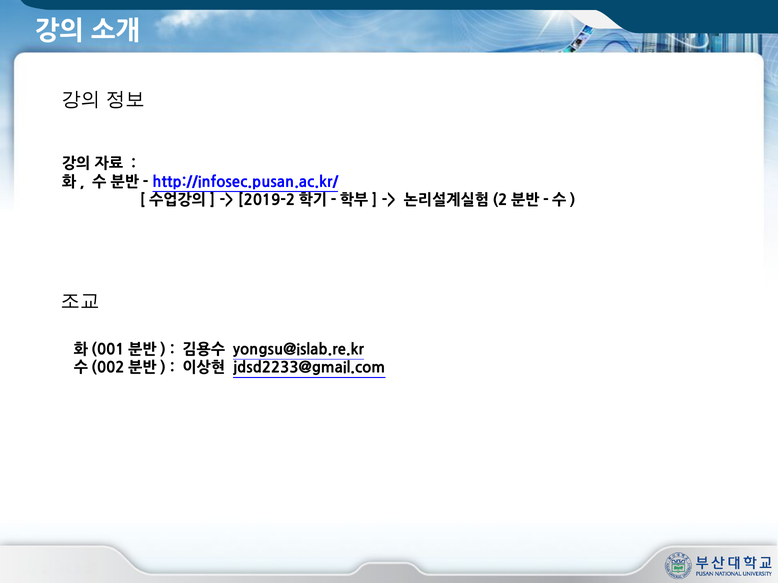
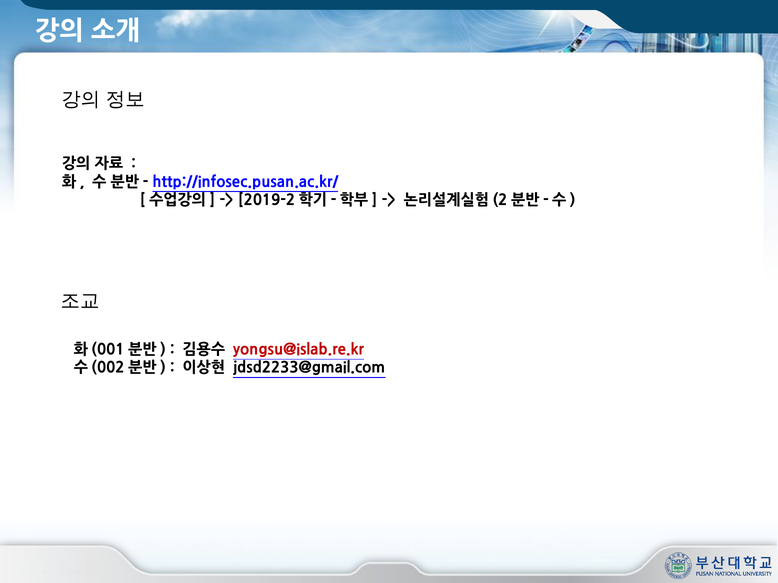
yongsu@islab.re.kr colour: black -> red (298, 350)
